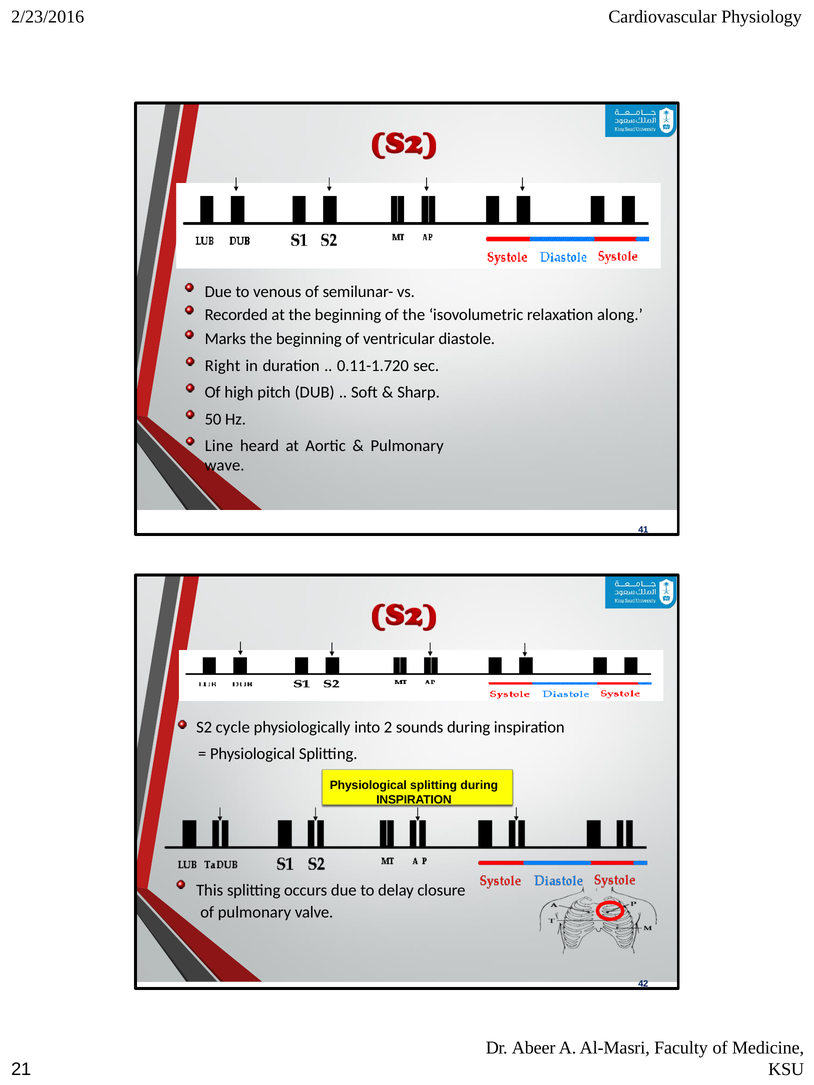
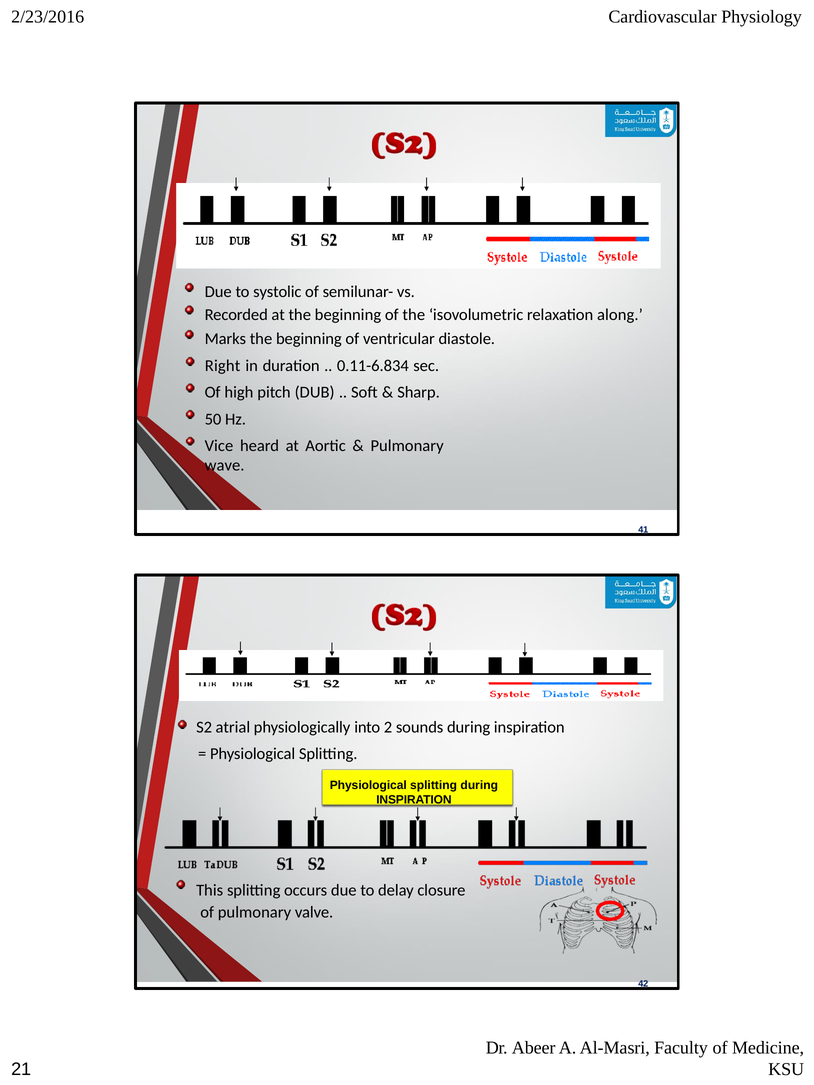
venous: venous -> systolic (277, 292)
0.11-1.720: 0.11-1.720 -> 0.11-6.834 (373, 366)
Line: Line -> Vice (219, 446)
cycle: cycle -> atrial (233, 728)
